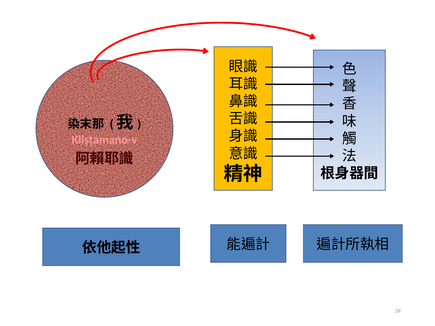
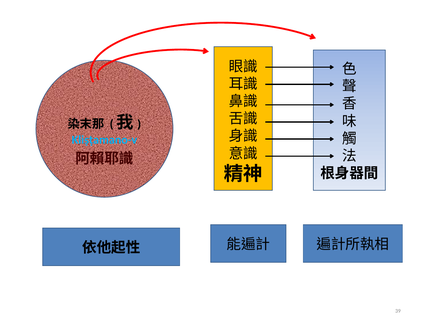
Kliṣṭamano-v colour: pink -> light blue (104, 140)
